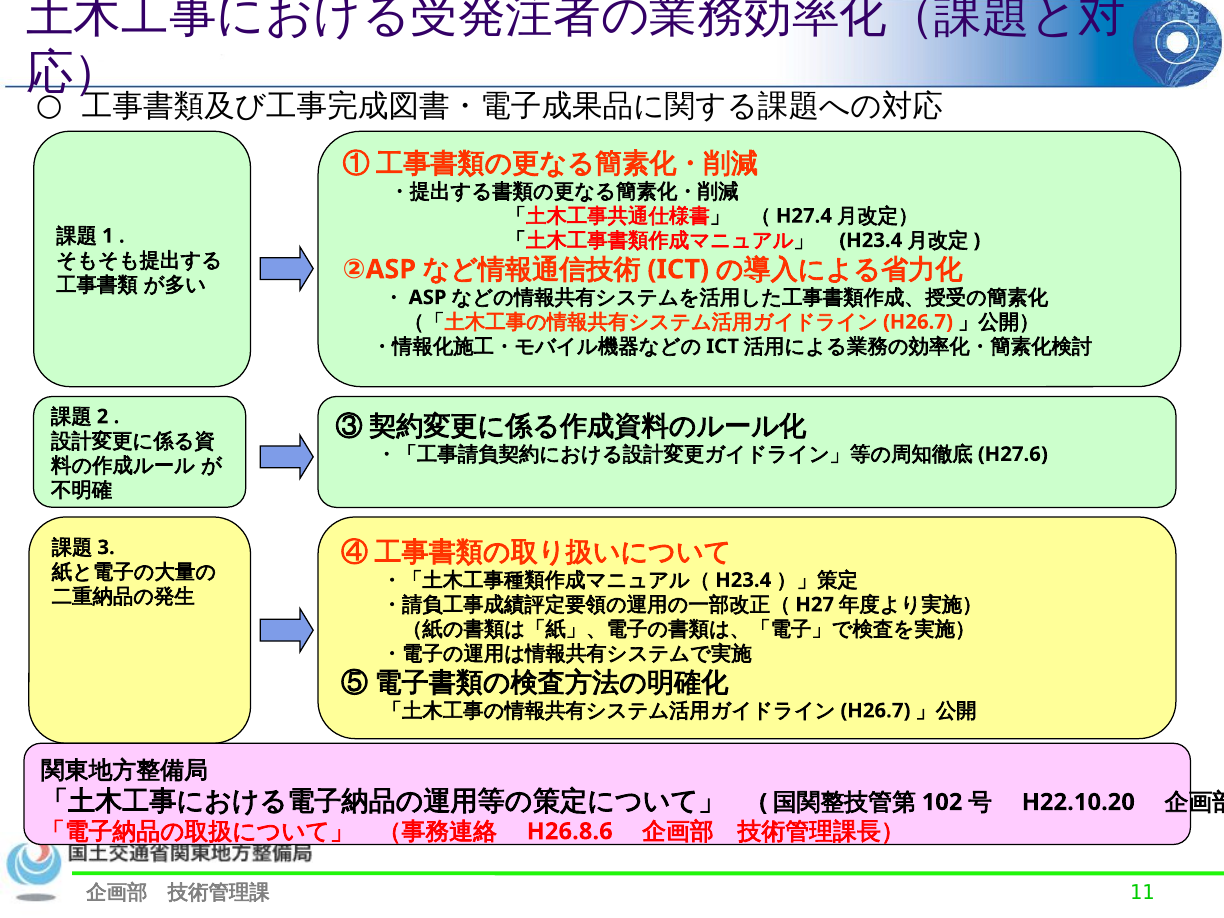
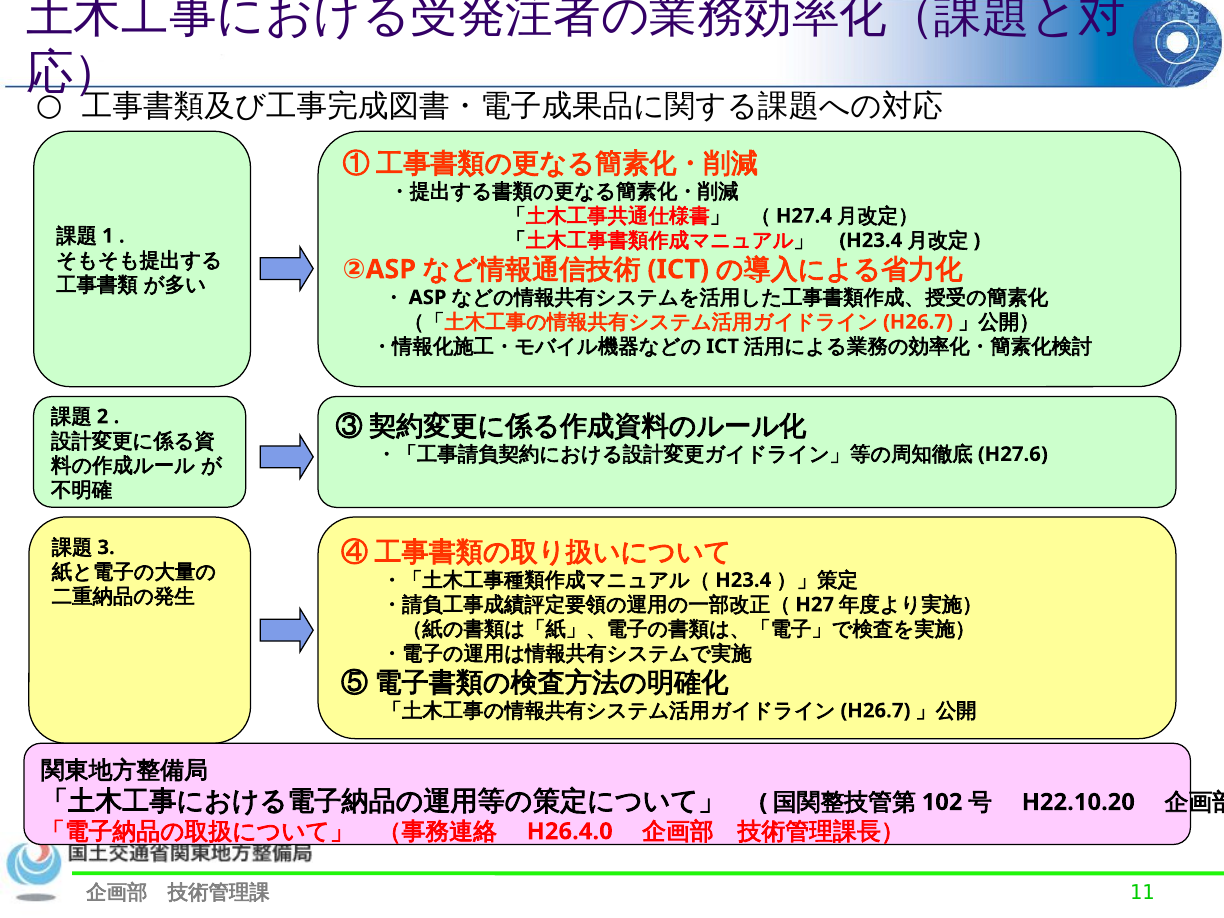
H26.8.6: H26.8.6 -> H26.4.0 (570, 831)
